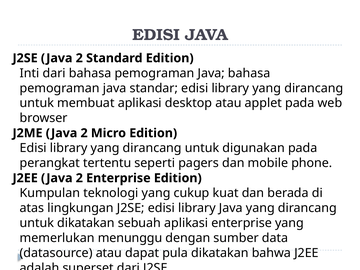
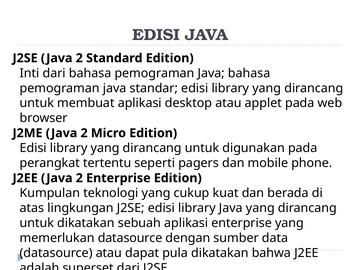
memerlukan menunggu: menunggu -> datasource (130, 238)
